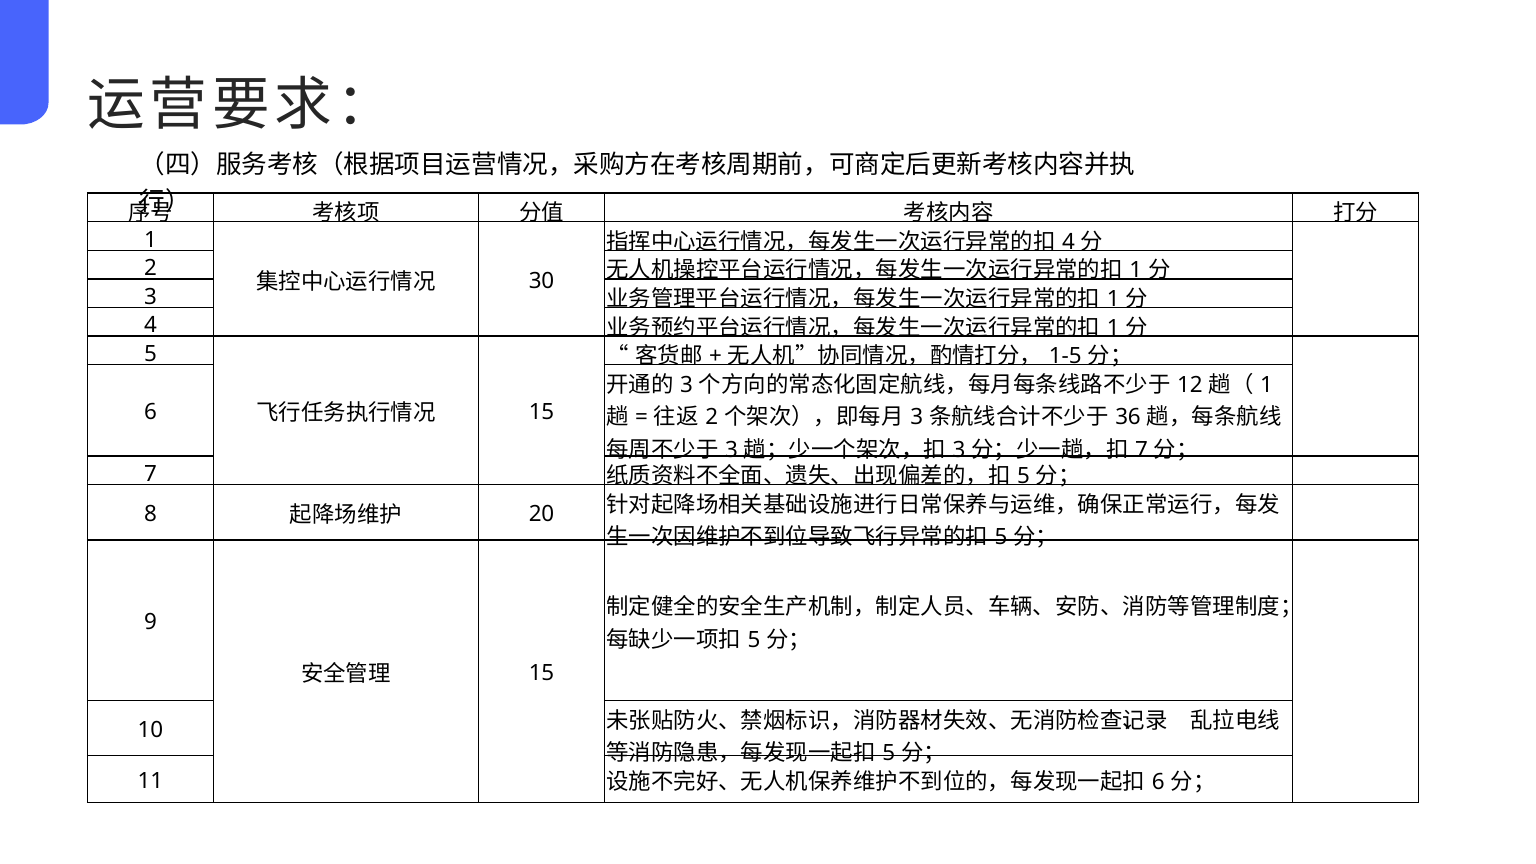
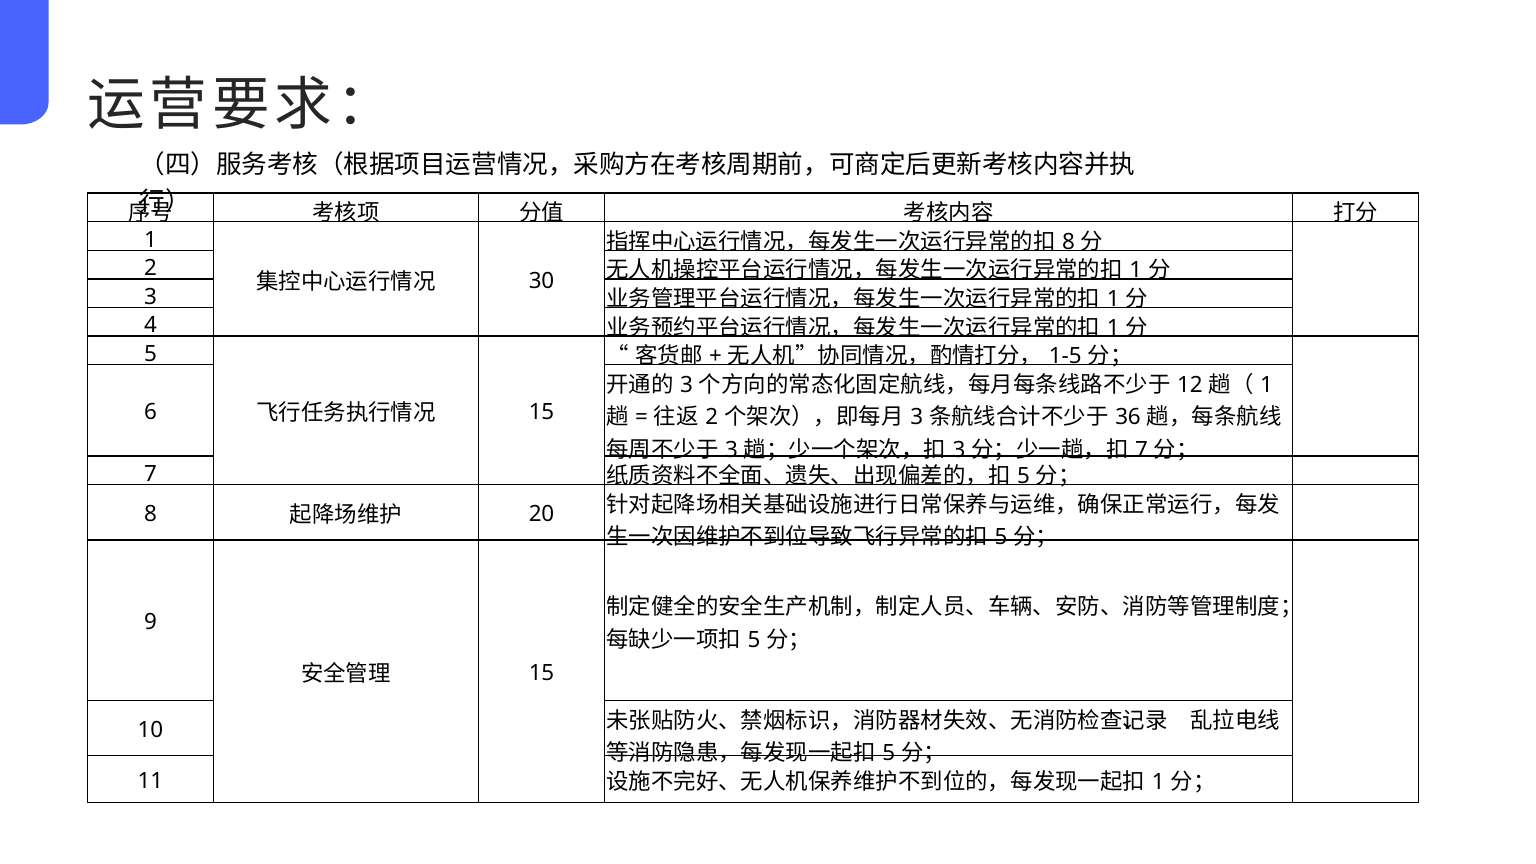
4: 4 -> 8 (1068, 242)
6: 6 -> 1 (1158, 782)
